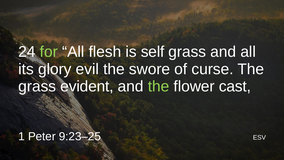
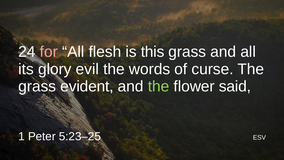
for colour: light green -> pink (49, 52)
self: self -> this (153, 52)
swore: swore -> words (150, 69)
cast: cast -> said (235, 86)
9:23–25: 9:23–25 -> 5:23–25 (80, 136)
